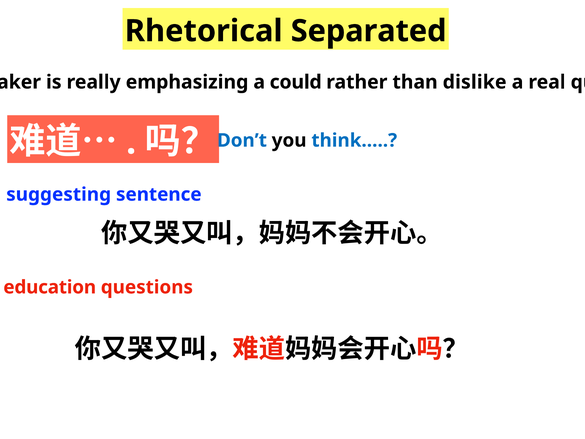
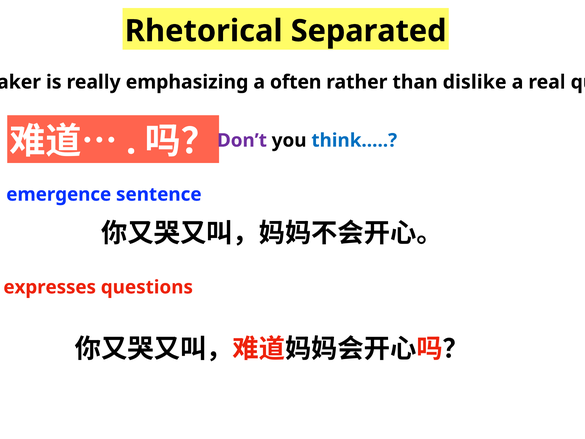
could: could -> often (296, 82)
Don’t colour: blue -> purple (242, 140)
suggesting: suggesting -> emergence (59, 194)
education: education -> expresses (50, 287)
